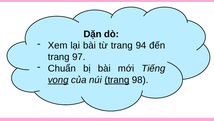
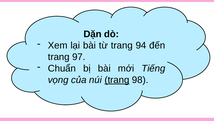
vọng underline: present -> none (58, 80)
